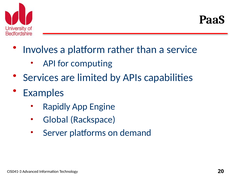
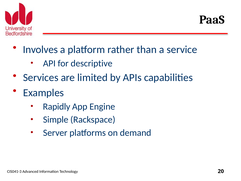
computing: computing -> descriptive (92, 63)
Global: Global -> Simple (56, 120)
